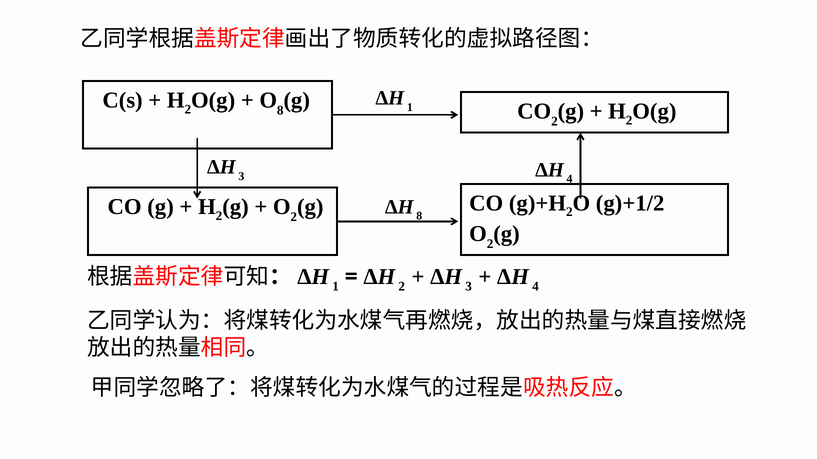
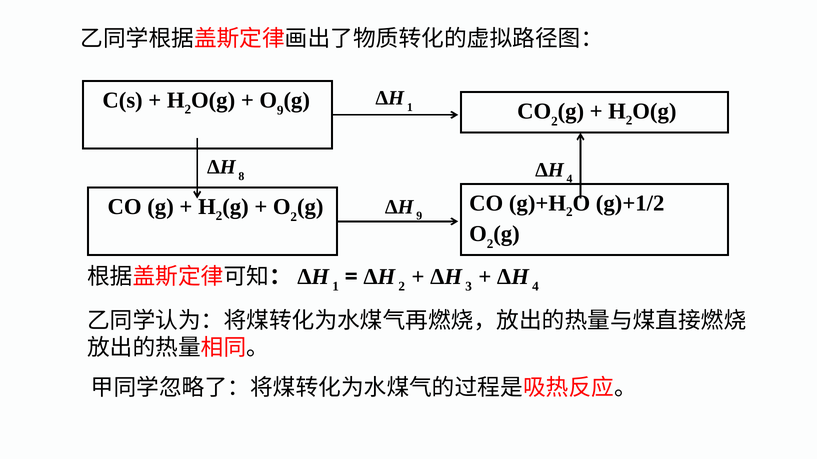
8: 8 -> 9 (280, 110)
3: 3 -> 8 (241, 176)
ΔH 8: 8 -> 9 (419, 216)
